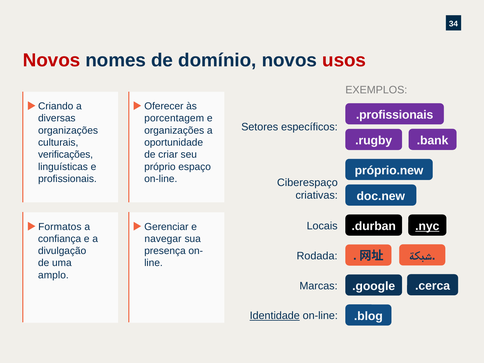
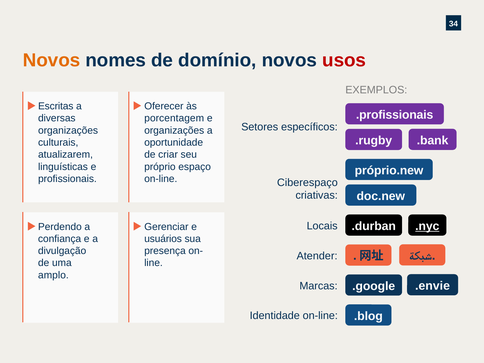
Novos colour: red -> orange (52, 60)
Criando: Criando -> Escritas (56, 106)
verificações: verificações -> atualizarem (66, 155)
Formatos: Formatos -> Perdendo (60, 227)
navegar: navegar -> usuários (163, 239)
Rodada: Rodada -> Atender (317, 256)
.cerca: .cerca -> .envie (433, 286)
Identidade underline: present -> none (275, 316)
